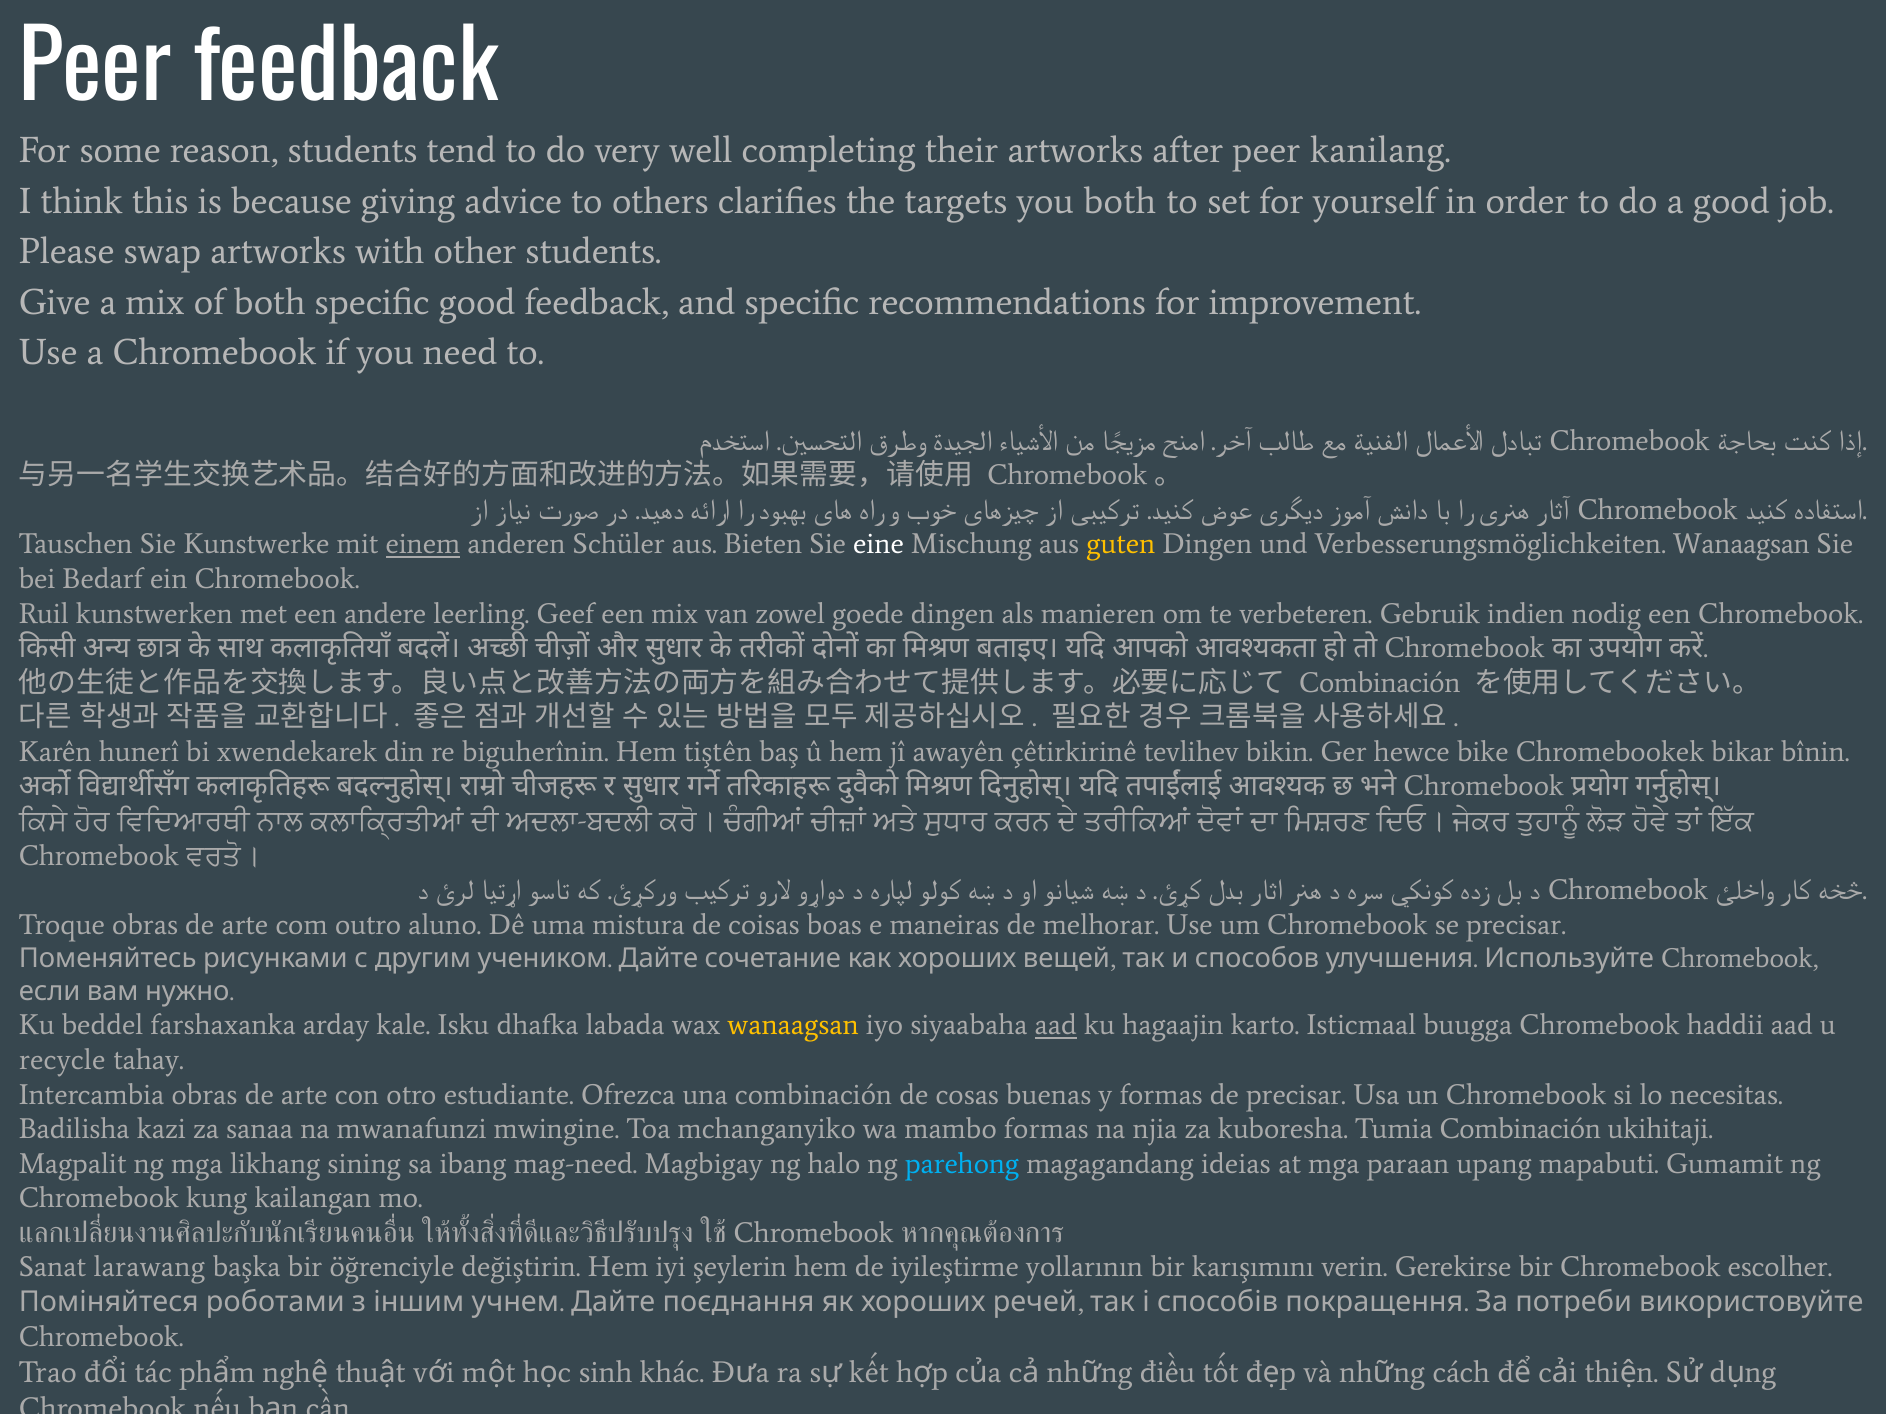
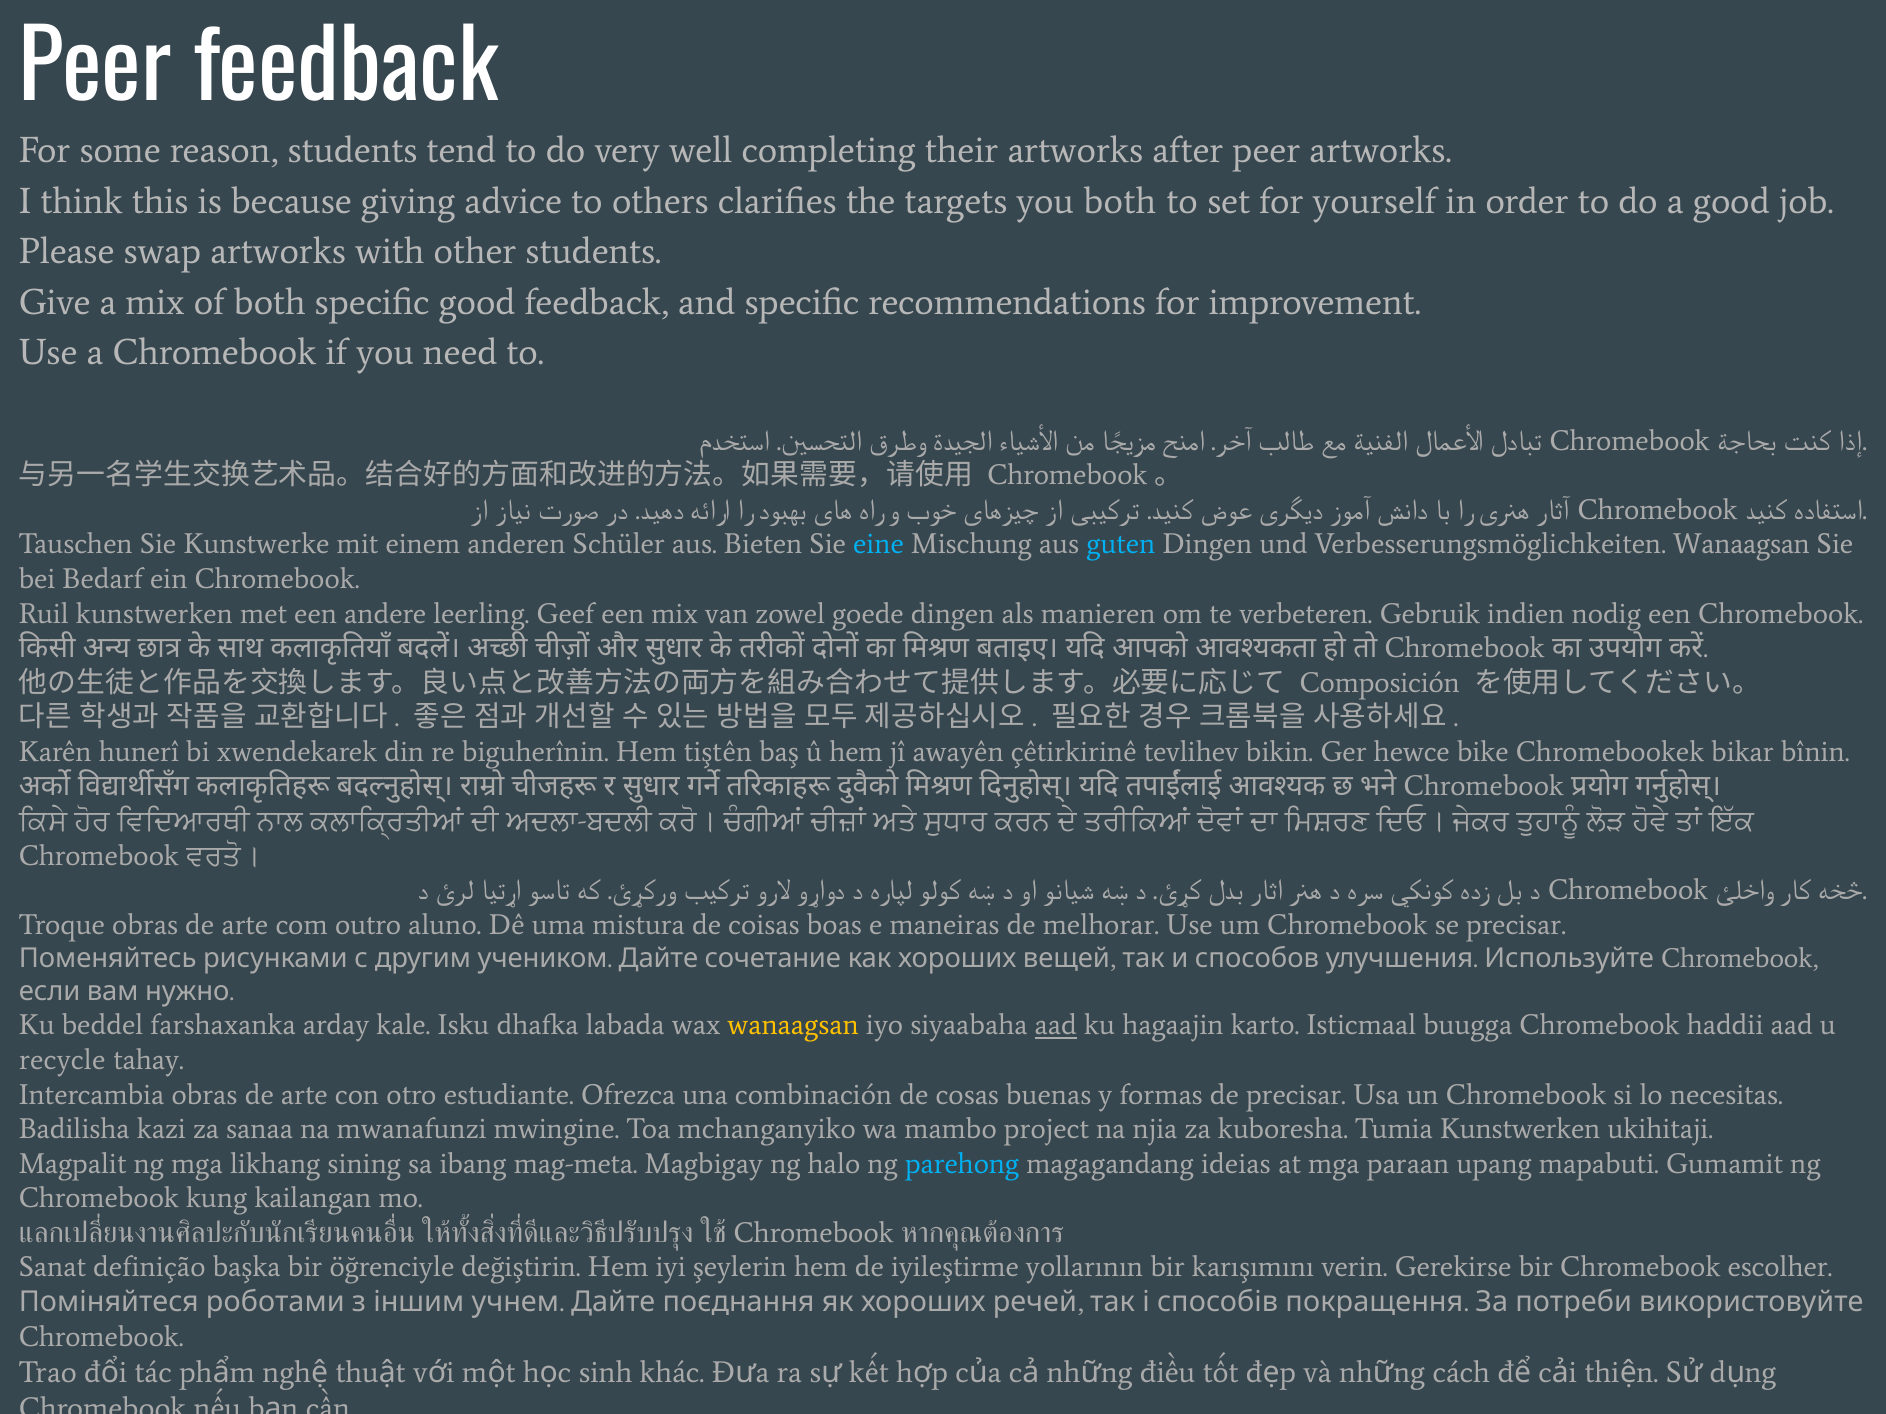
peer kanilang: kanilang -> artworks (1381, 151)
einem underline: present -> none (423, 545)
eine colour: white -> light blue (878, 545)
guten colour: yellow -> light blue (1121, 545)
Combinación: Combinación -> Composición (1380, 683)
mambo formas: formas -> project (1046, 1130)
Tumia Combinación: Combinación -> Kunstwerken (1520, 1130)
mag-need: mag-need -> mag-meta (576, 1164)
larawang: larawang -> definição (149, 1268)
